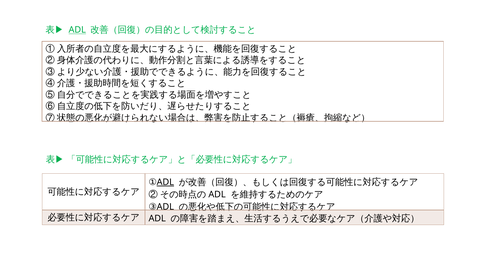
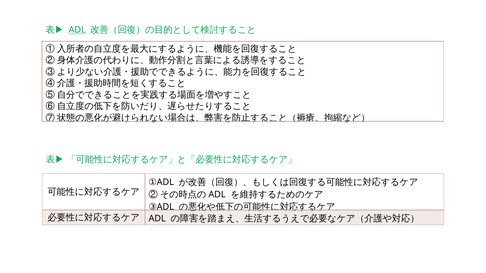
ADL underline: present -> none (165, 182)
